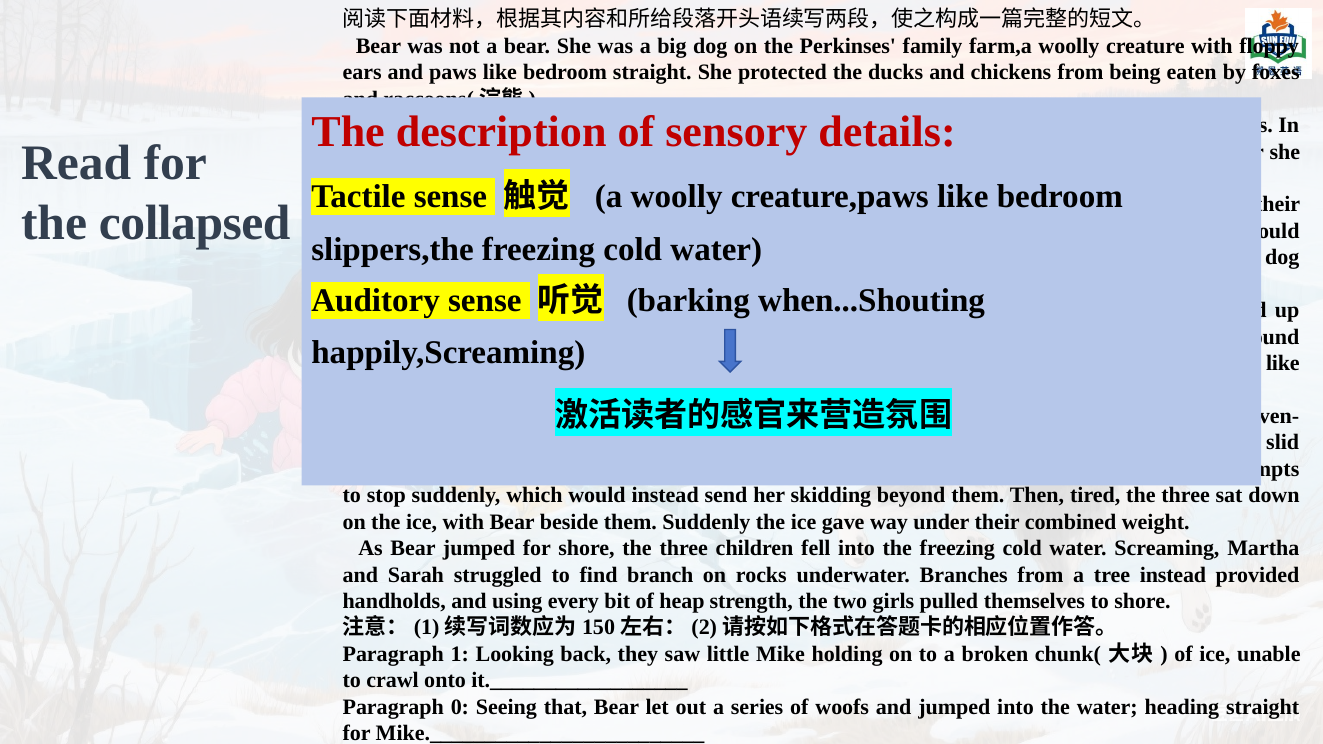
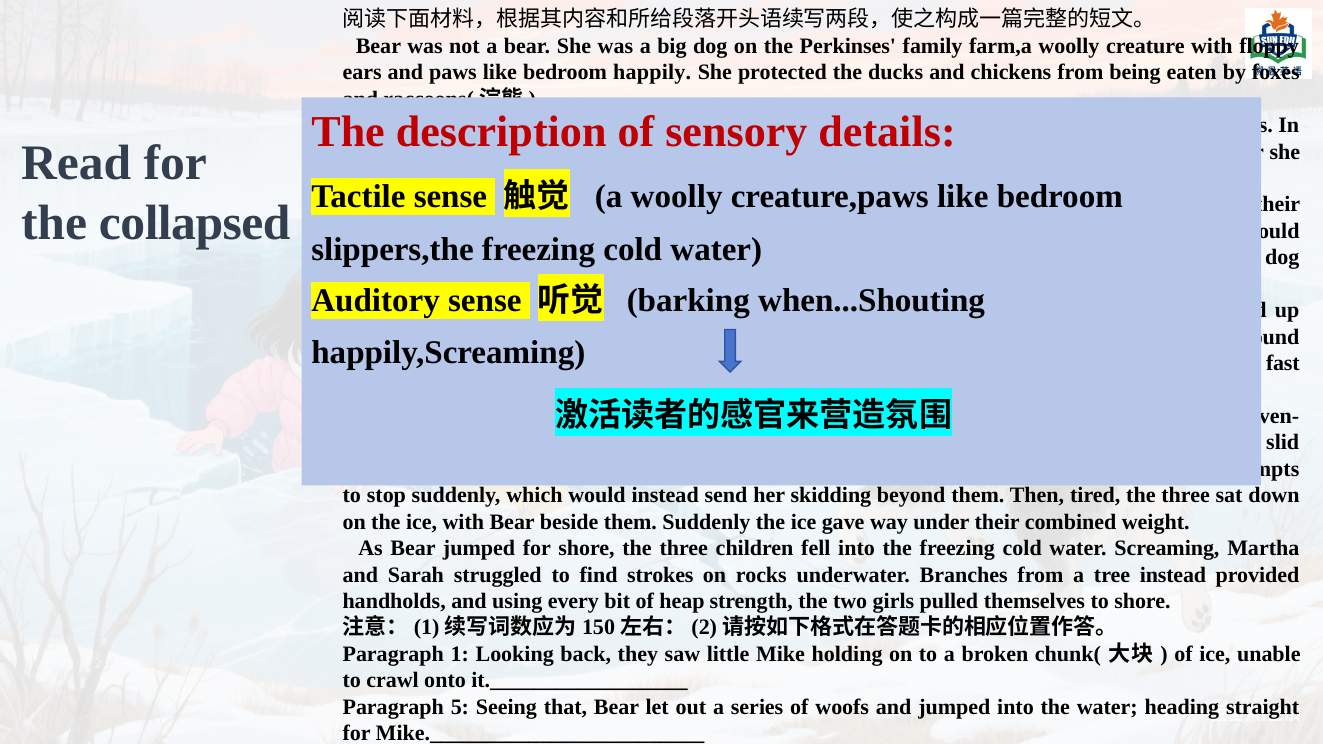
bedroom straight: straight -> happily (652, 72)
like: like -> fast (1283, 363)
branch: branch -> strokes (660, 575)
0: 0 -> 5 (460, 707)
